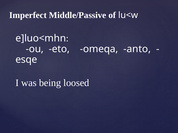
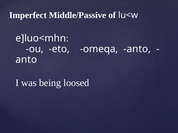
esqe: esqe -> anto (26, 60)
